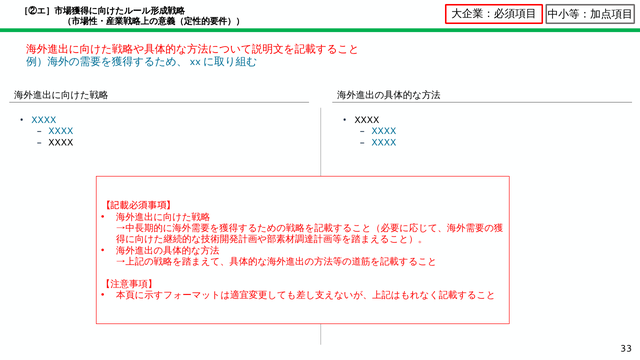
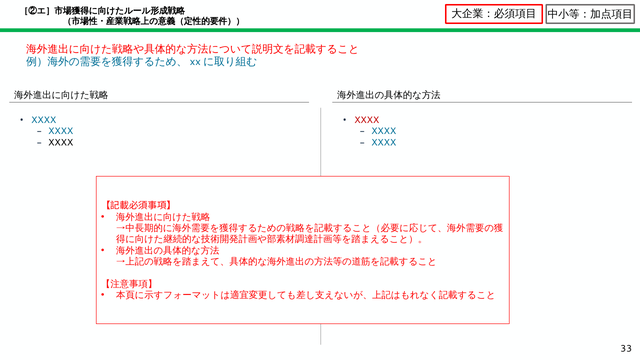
XXXX colour: black -> red (367, 120)
